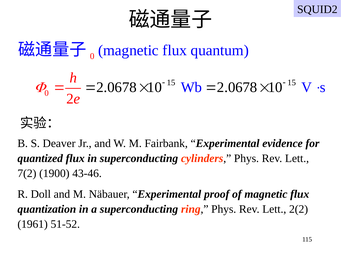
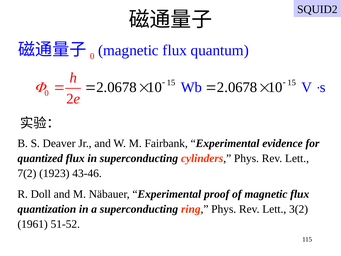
1900: 1900 -> 1923 (54, 173)
2(2: 2(2 -> 3(2 (299, 209)
